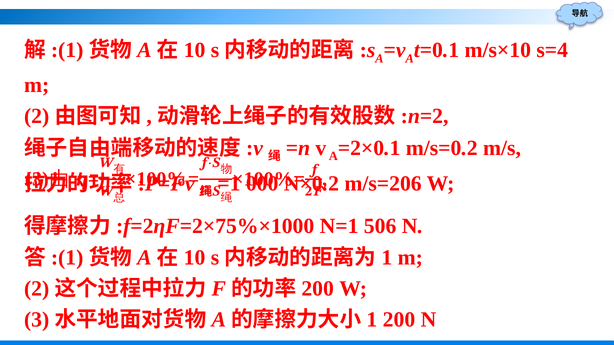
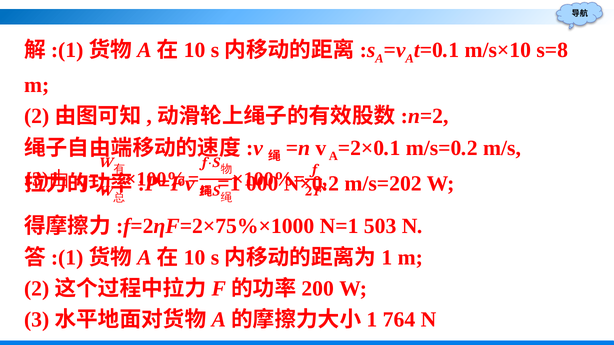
s=4: s=4 -> s=8 (552, 50)
m/s=206: m/s=206 -> m/s=202 (383, 184)
506: 506 -> 503 (380, 227)
200: 200 -> 764 (399, 320)
